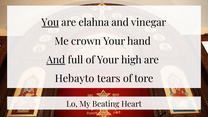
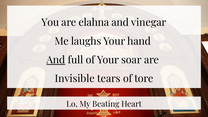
You underline: present -> none (50, 23)
crown: crown -> laughs (86, 41)
high: high -> soar (131, 60)
Hebayto: Hebayto -> Invisible (75, 79)
